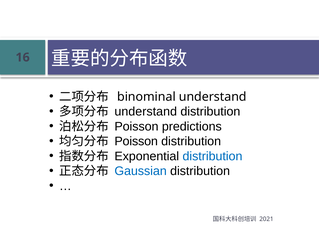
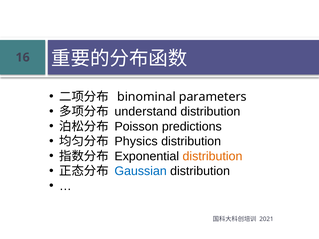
binominal understand: understand -> parameters (213, 97)
Poisson: Poisson -> Physics (136, 142)
distribution colour: blue -> orange (212, 156)
